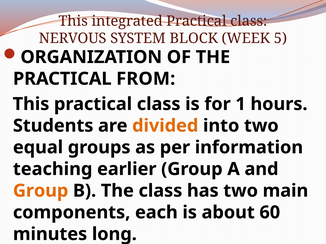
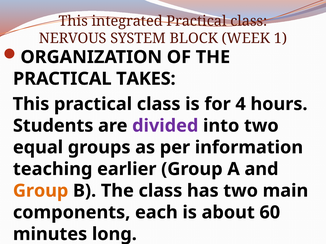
5: 5 -> 1 (280, 38)
FROM: FROM -> TAKES (146, 79)
1: 1 -> 4 (241, 104)
divided colour: orange -> purple (165, 126)
